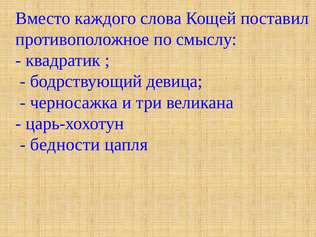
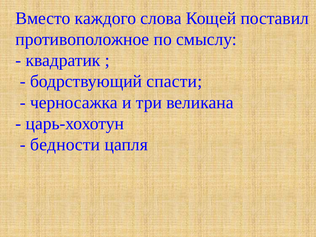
девица: девица -> спасти (174, 81)
